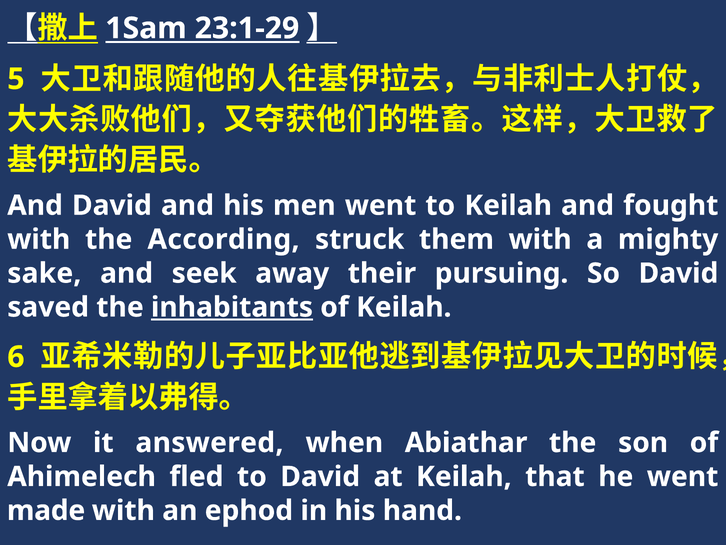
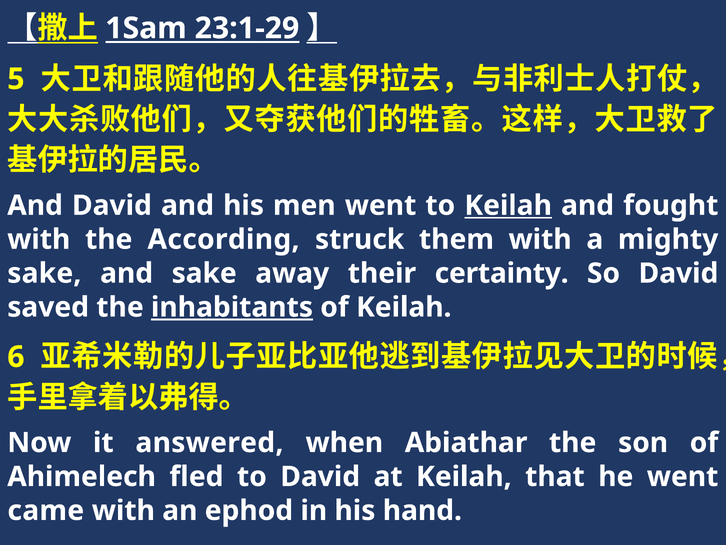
Keilah underline: none -> present (508, 205)
and seek: seek -> sake (204, 273)
pursuing: pursuing -> certainty (502, 273)
made: made -> came (46, 510)
